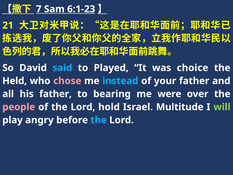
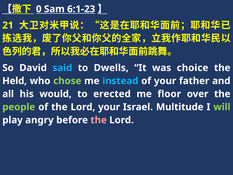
7: 7 -> 0 (39, 9)
Played: Played -> Dwells (111, 68)
chose colour: pink -> light green (67, 81)
his father: father -> would (56, 94)
bearing: bearing -> erected (112, 94)
were: were -> floor (169, 94)
people colour: pink -> light green (19, 107)
Lord hold: hold -> your (109, 107)
the colour: light blue -> pink (99, 120)
